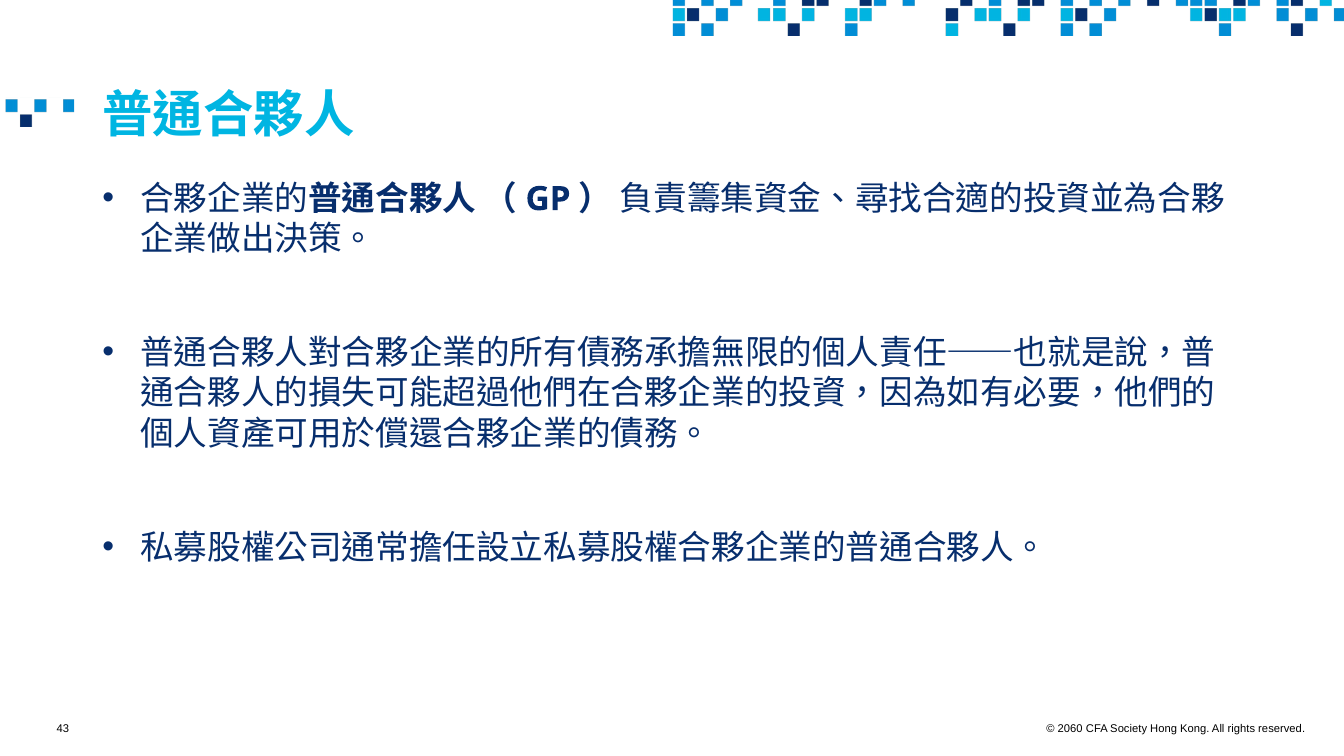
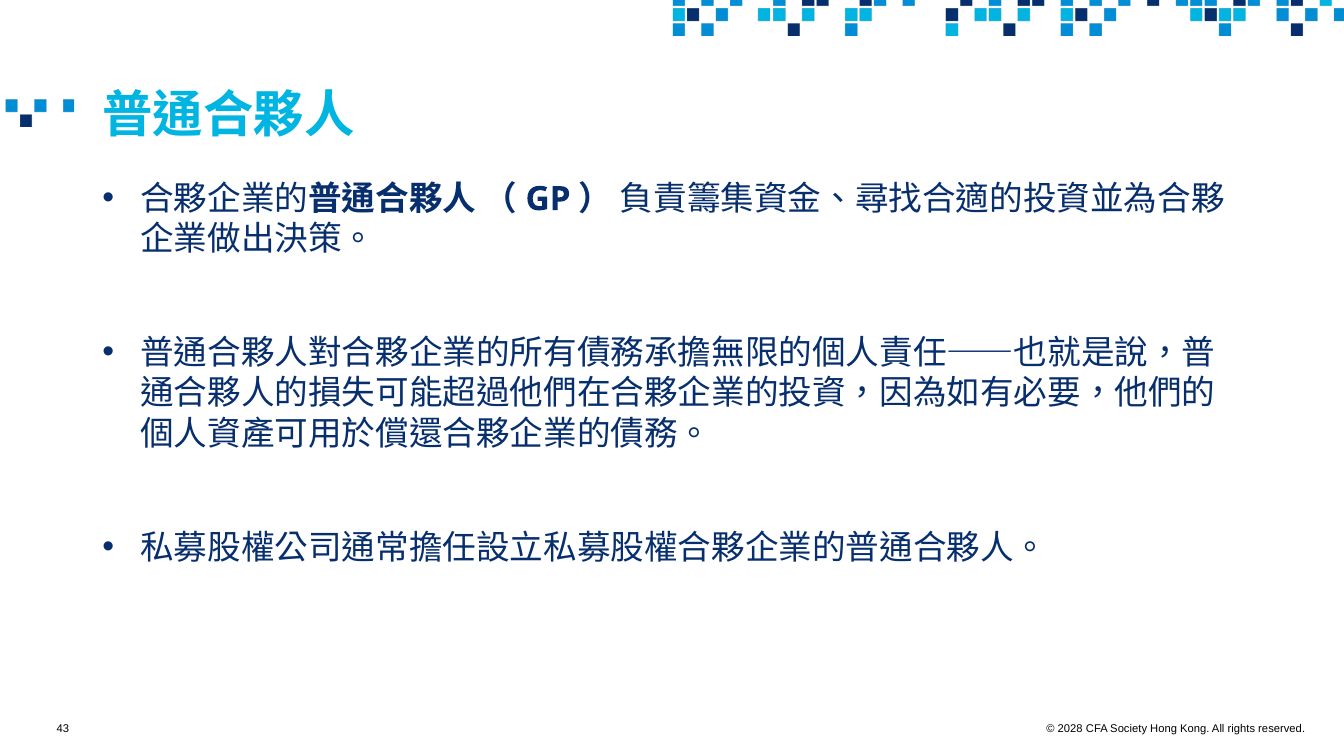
2060: 2060 -> 2028 (1070, 729)
